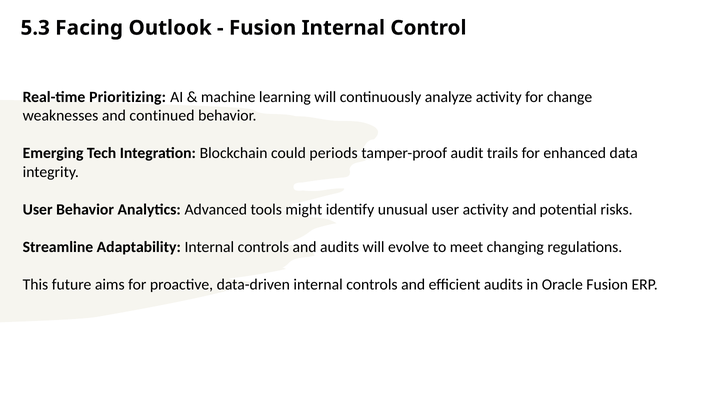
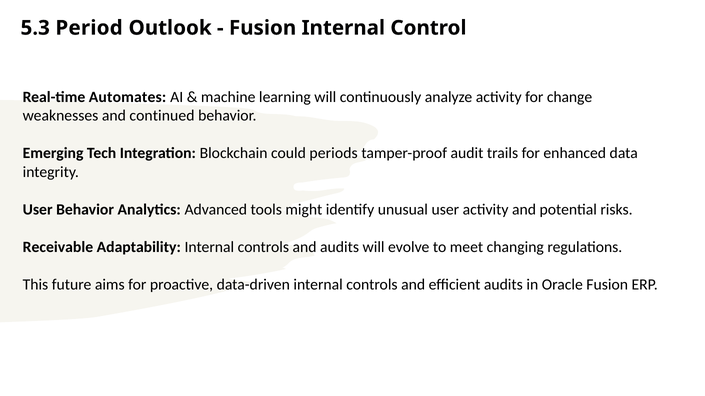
Facing: Facing -> Period (89, 28)
Prioritizing: Prioritizing -> Automates (128, 97)
Streamline: Streamline -> Receivable (58, 248)
